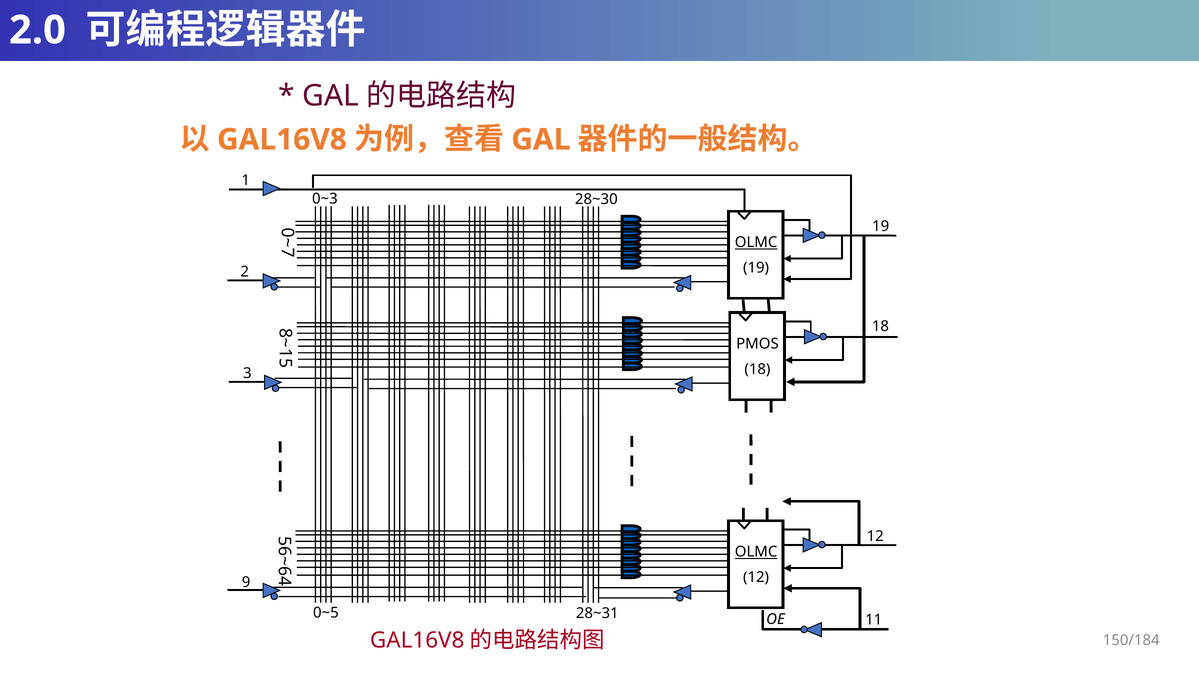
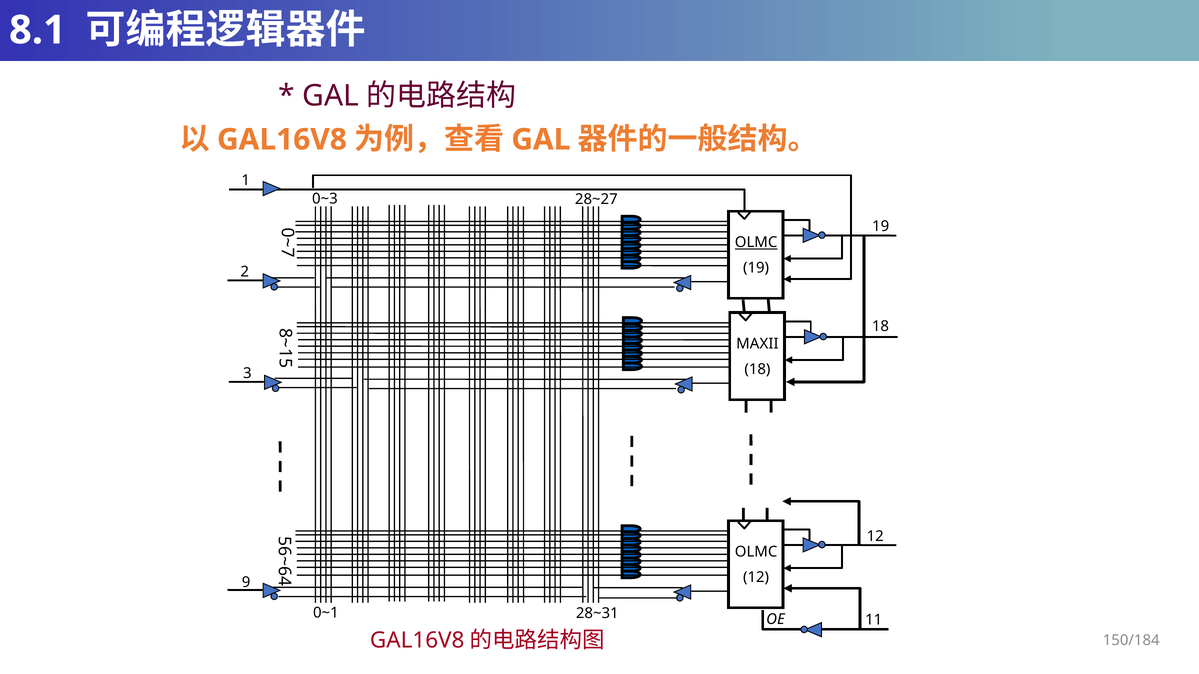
2.0: 2.0 -> 8.1 (37, 30)
28~30: 28~30 -> 28~27 (596, 199)
PMOS: PMOS -> MAXII (757, 344)
OLMC underline: present -> none (756, 552)
0~5: 0~5 -> 0~1 (326, 613)
